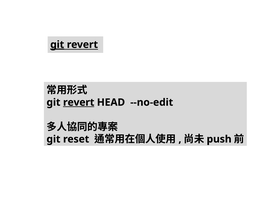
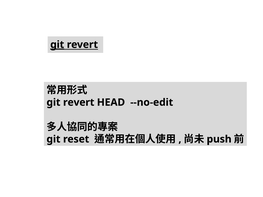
revert underline: present -> none (79, 102)
